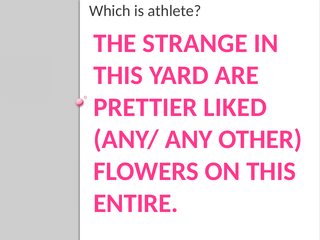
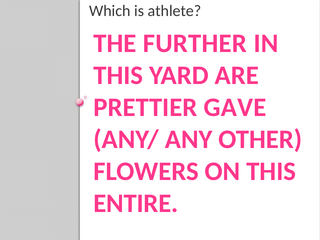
STRANGE: STRANGE -> FURTHER (195, 43)
LIKED: LIKED -> GAVE (235, 107)
